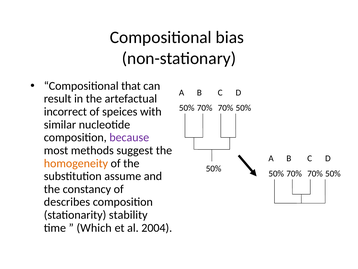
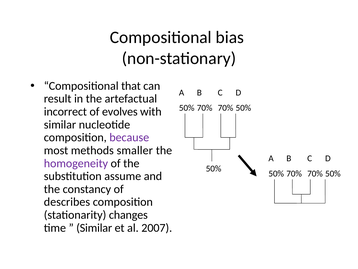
speices: speices -> evolves (120, 111)
suggest: suggest -> smaller (135, 150)
homogeneity colour: orange -> purple (76, 163)
stability: stability -> changes (128, 215)
Which: Which -> Similar (94, 227)
2004: 2004 -> 2007 (157, 227)
